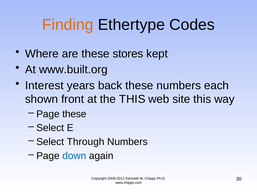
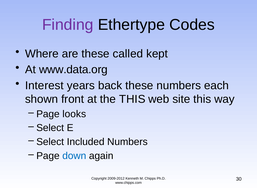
Finding colour: orange -> purple (68, 25)
stores: stores -> called (128, 54)
www.built.org: www.built.org -> www.data.org (73, 70)
Page these: these -> looks (74, 114)
Through: Through -> Included (86, 142)
